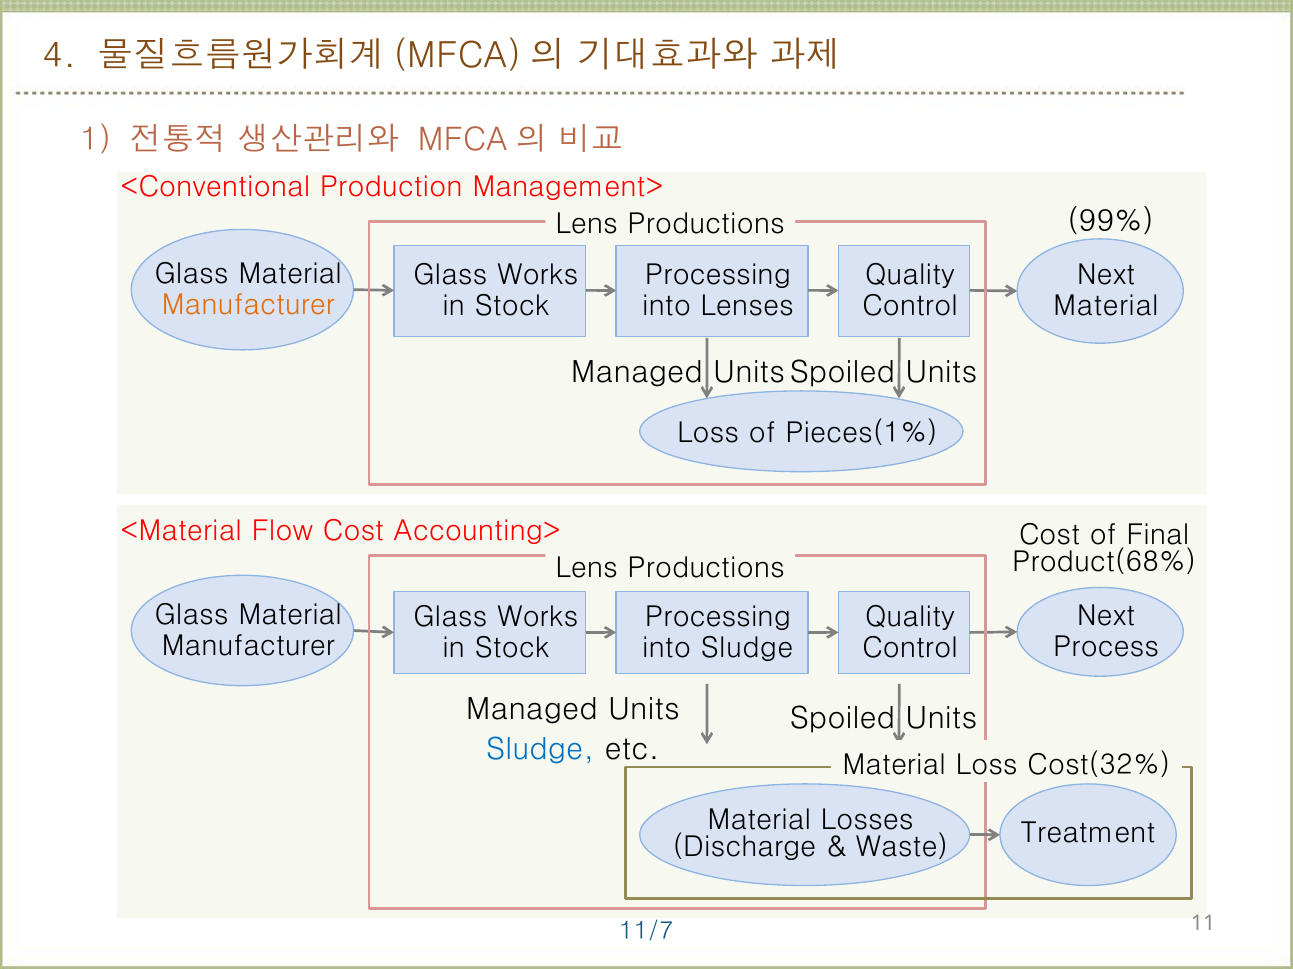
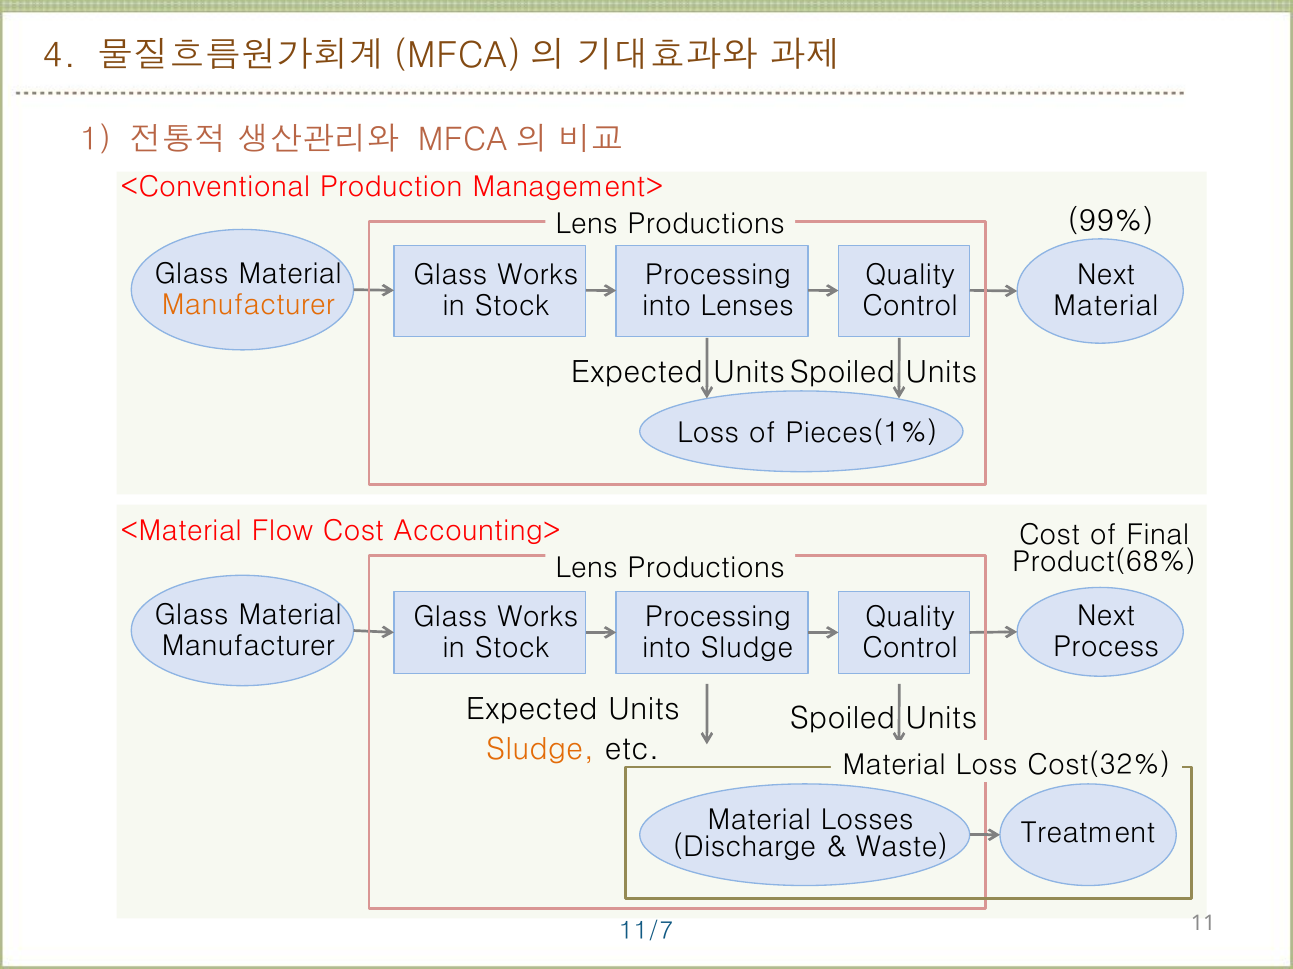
Managed: Managed -> Expected (637, 373)
Managed: Managed -> Expected (532, 710)
Sludge colour: blue -> orange (540, 750)
